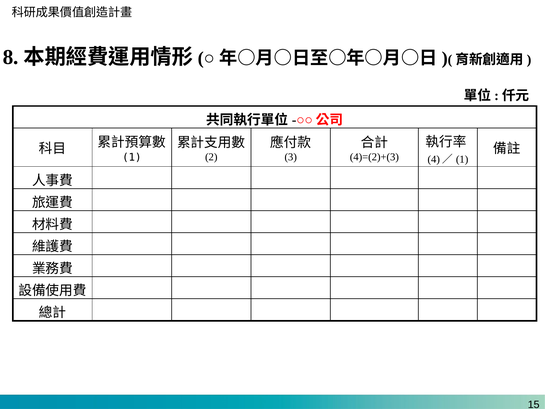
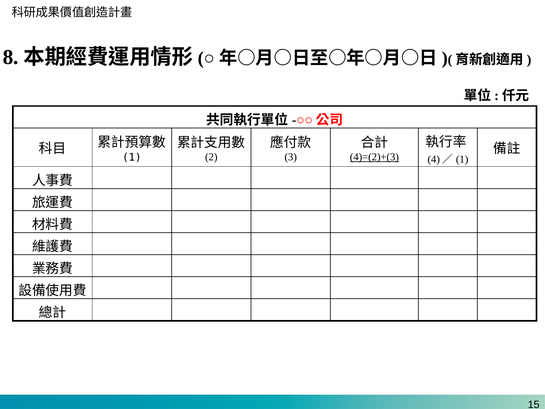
4)=(2)+(3 underline: none -> present (374, 157)
